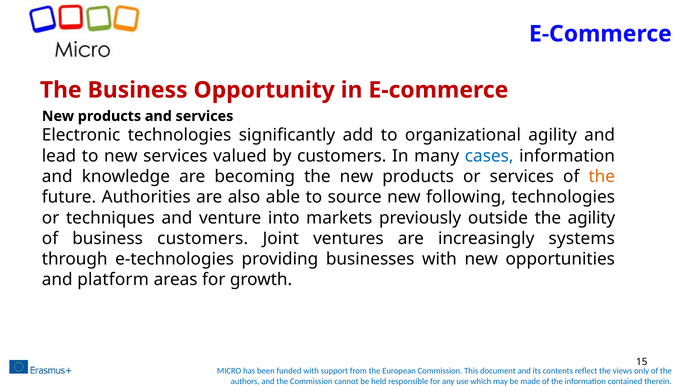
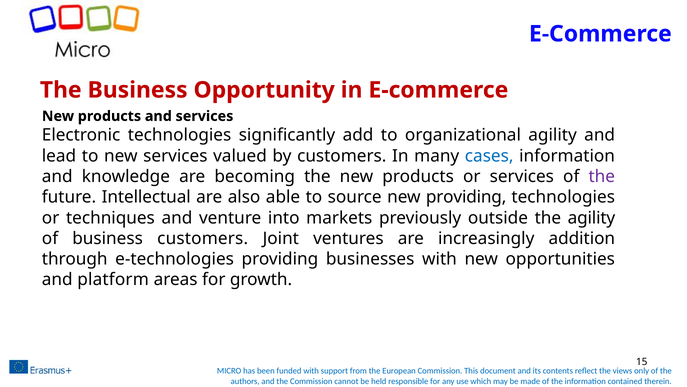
the colour: orange -> purple (602, 176)
Authorities: Authorities -> Intellectual (146, 197)
new following: following -> providing (466, 197)
systems: systems -> addition (582, 238)
